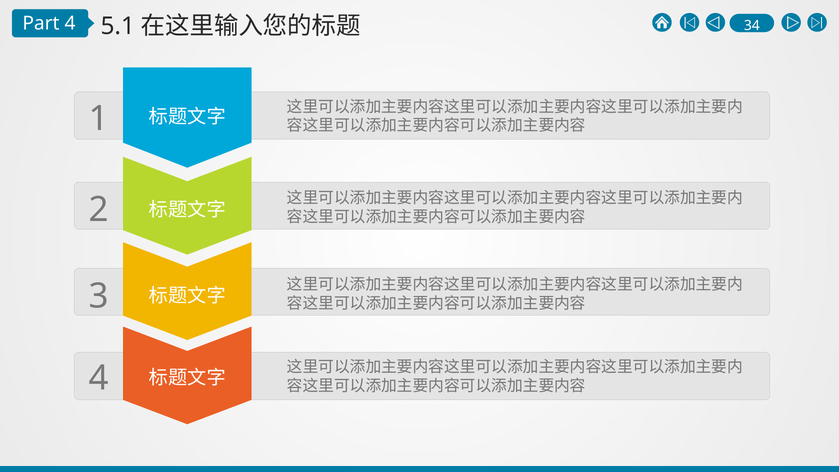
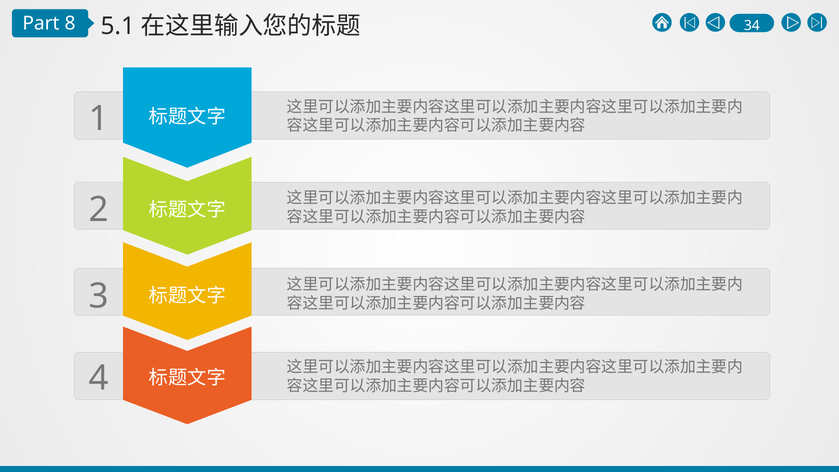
Part 4: 4 -> 8 (70, 23)
